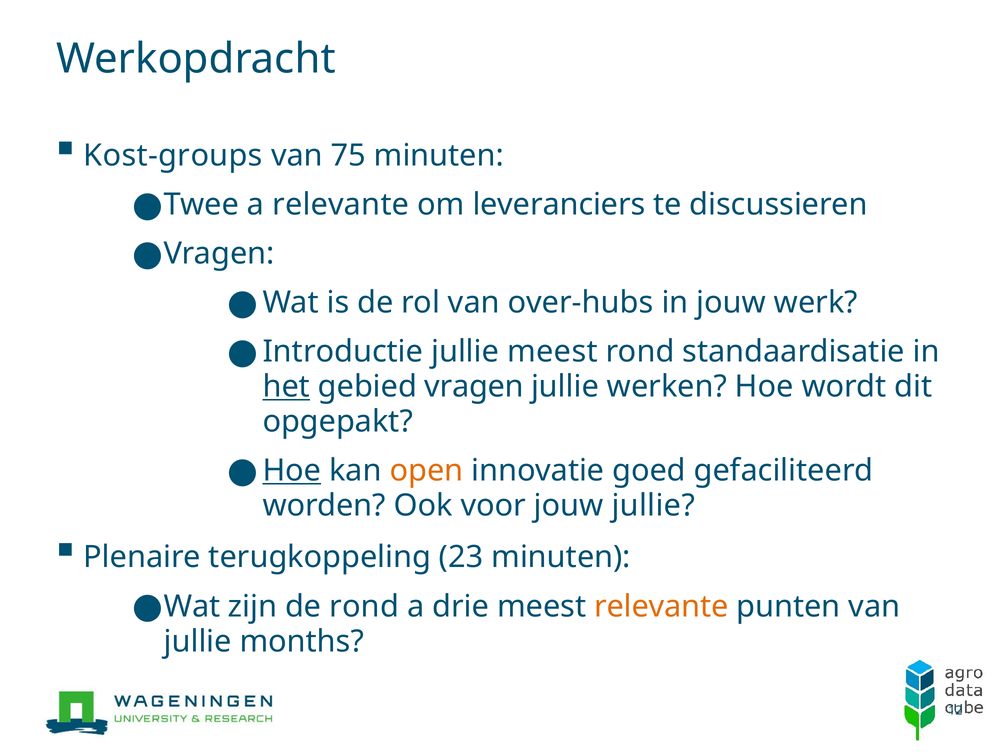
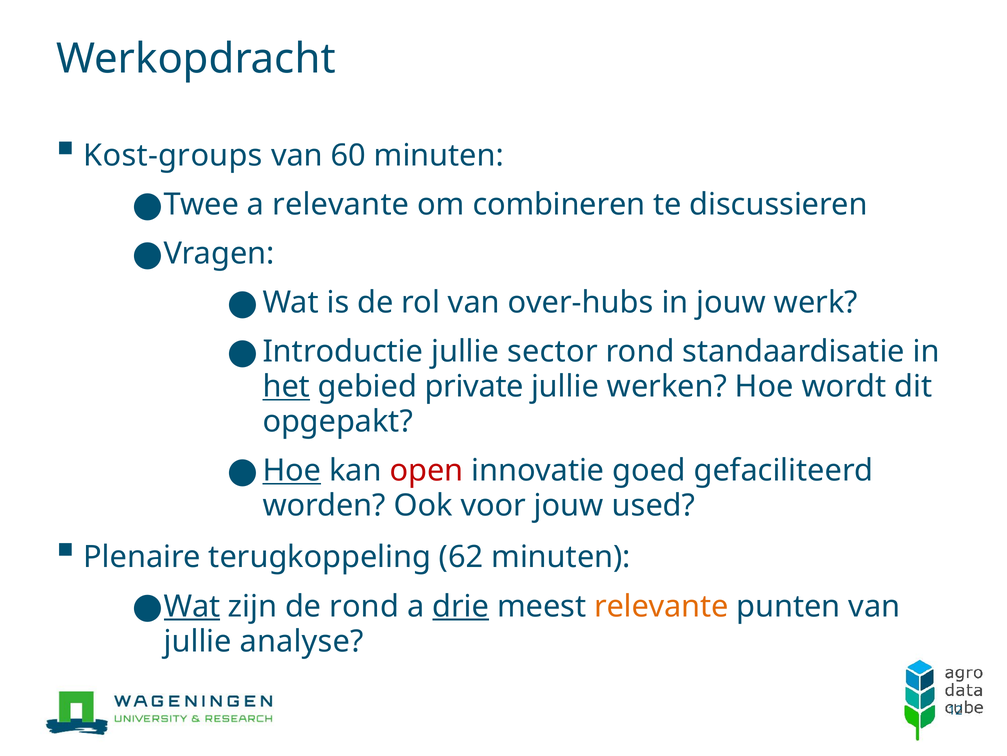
75: 75 -> 60 (348, 155)
leveranciers: leveranciers -> combineren (559, 204)
jullie meest: meest -> sector (552, 351)
gebied vragen: vragen -> private (474, 386)
open colour: orange -> red (427, 470)
jouw jullie: jullie -> used (653, 505)
23: 23 -> 62 (461, 557)
Wat underline: none -> present (192, 606)
drie underline: none -> present (461, 606)
months: months -> analyse (302, 641)
